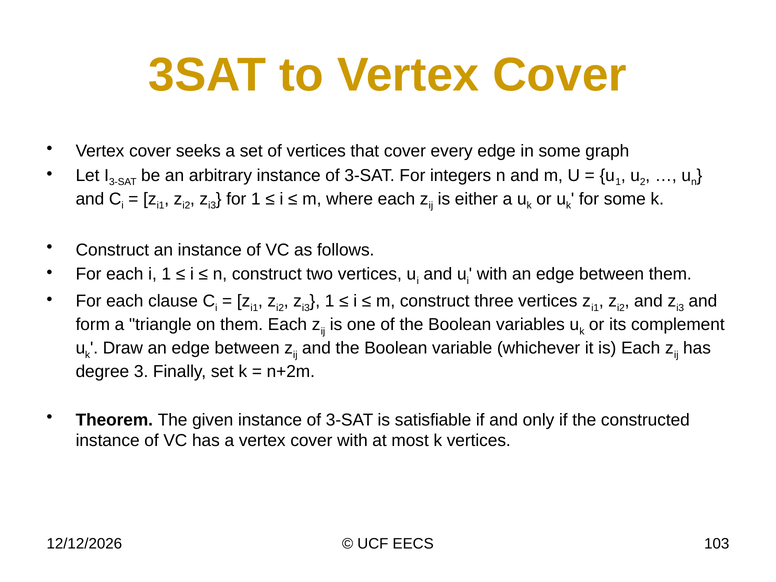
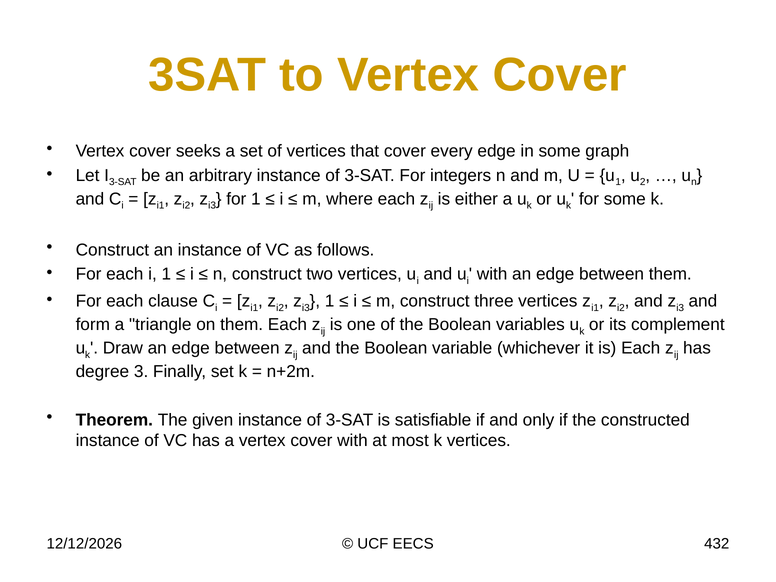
103: 103 -> 432 (717, 544)
